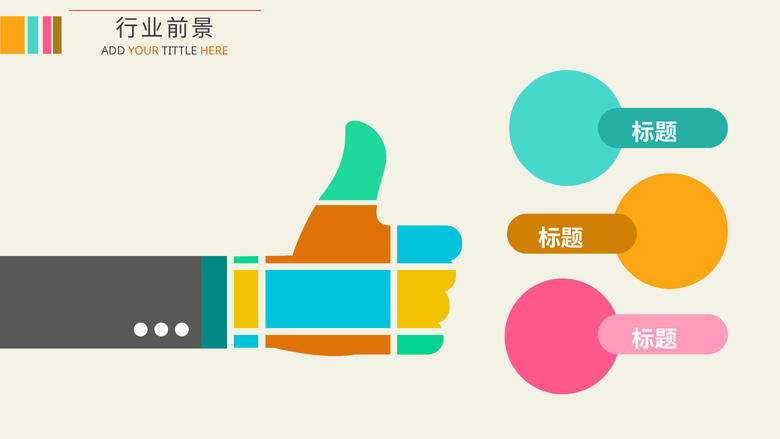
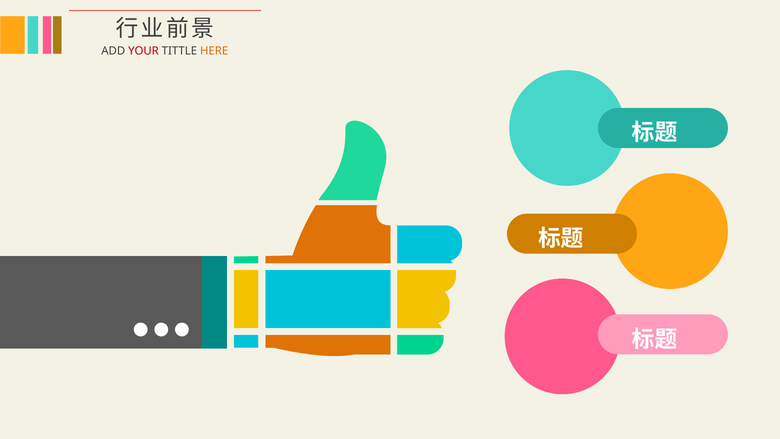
YOUR colour: orange -> red (143, 51)
